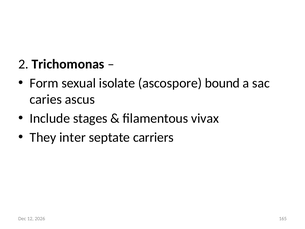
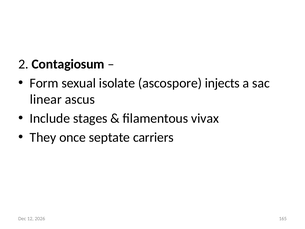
Trichomonas: Trichomonas -> Contagiosum (68, 64)
bound: bound -> injects (222, 83)
caries: caries -> linear (46, 99)
inter: inter -> once (73, 137)
